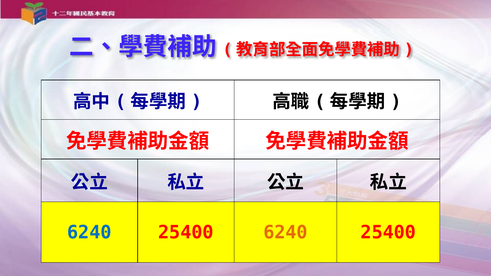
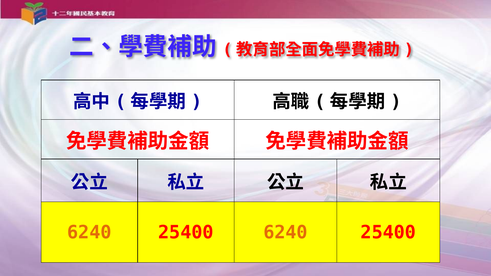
6240 colour: blue -> orange (89, 233)
